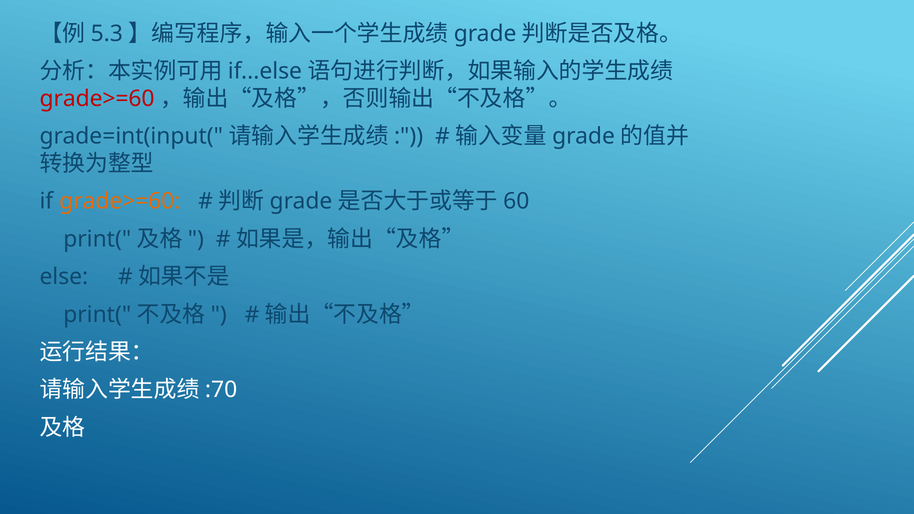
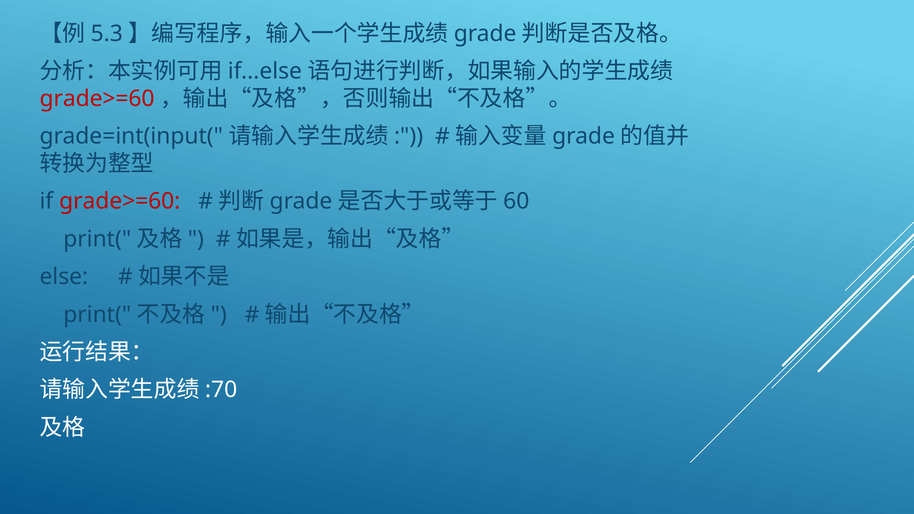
grade>=60 colour: orange -> red (120, 201)
